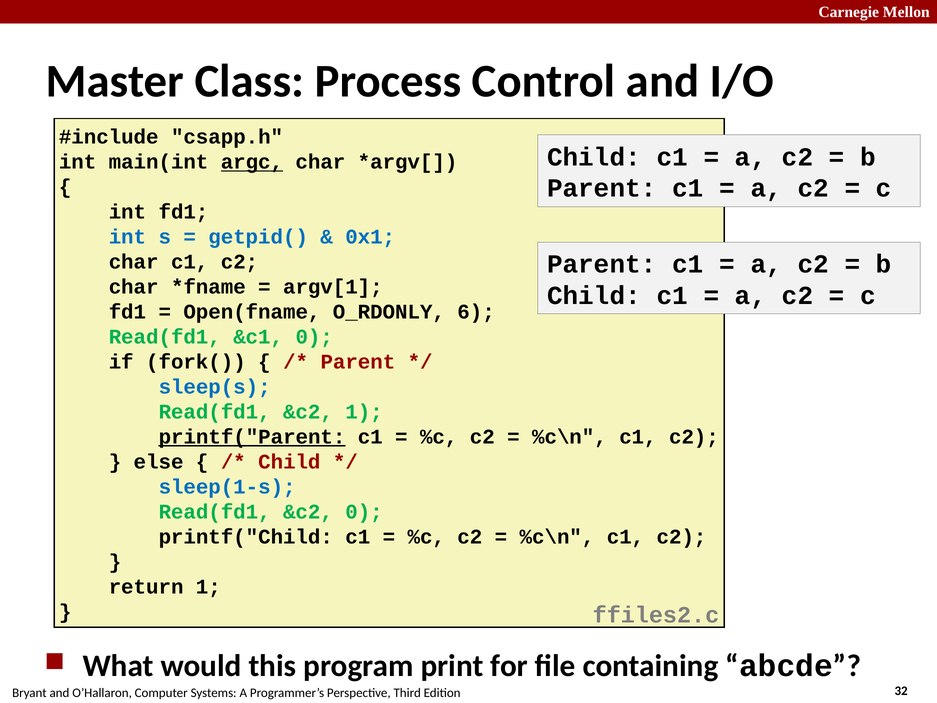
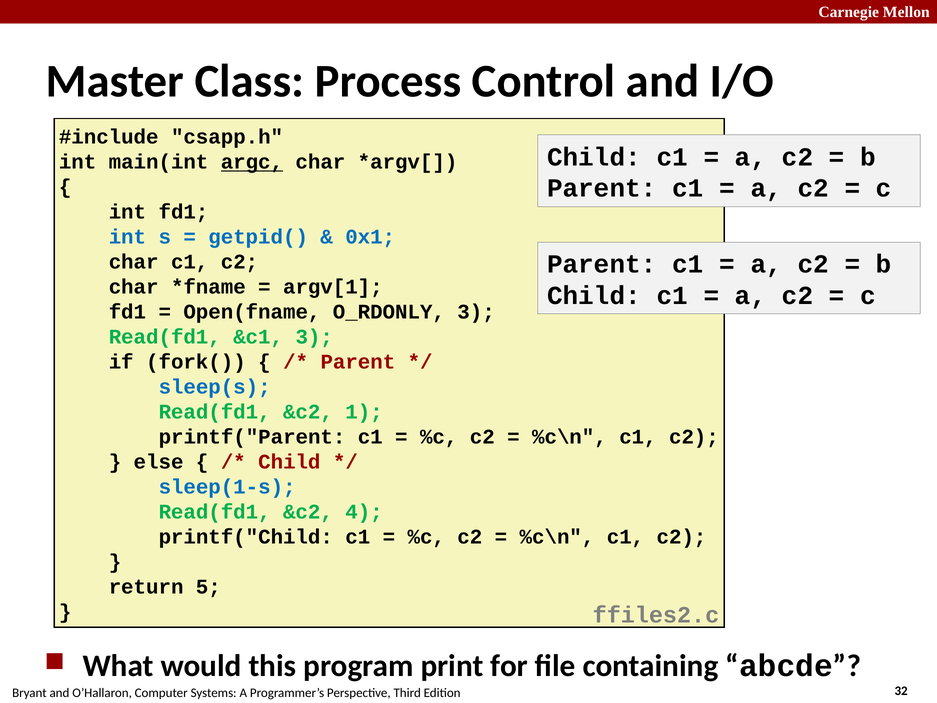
O_RDONLY 6: 6 -> 3 (476, 312)
&c1 0: 0 -> 3 (314, 337)
printf("Parent underline: present -> none (252, 437)
&c2 0: 0 -> 4 (364, 512)
return 1: 1 -> 5 (208, 586)
